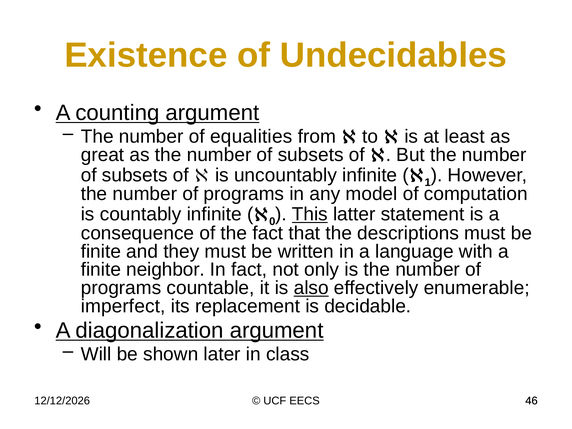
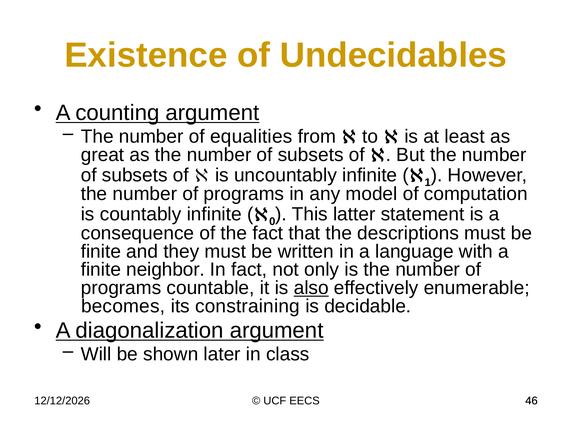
This underline: present -> none (310, 214)
imperfect: imperfect -> becomes (123, 306)
replacement: replacement -> constraining (248, 306)
